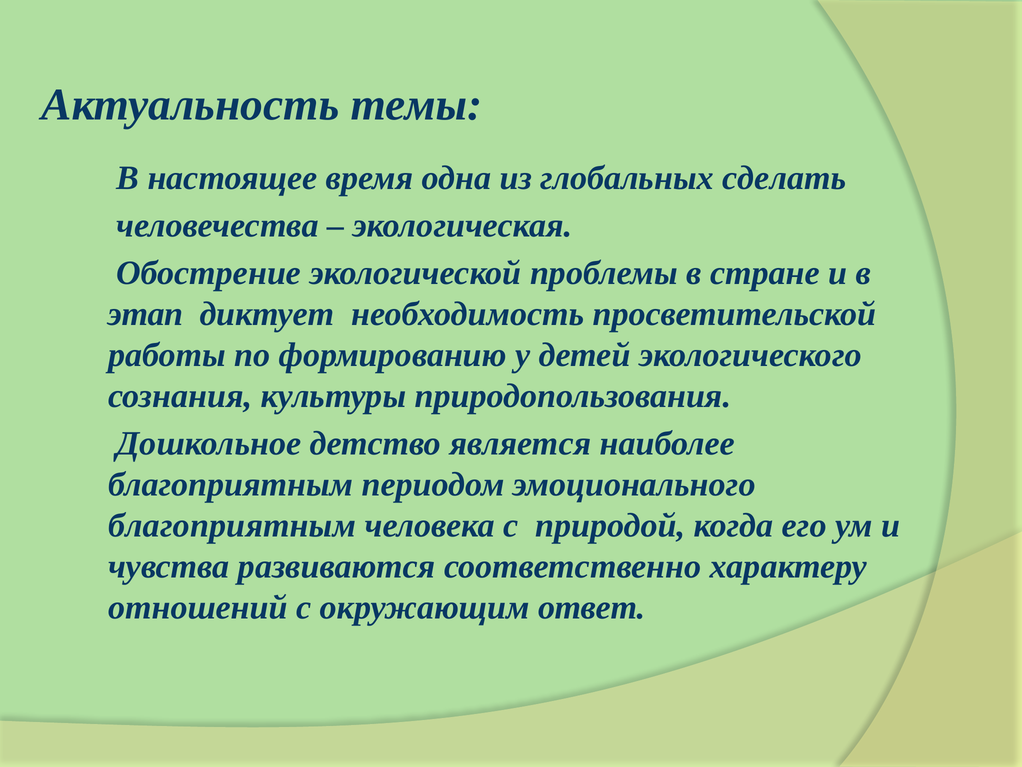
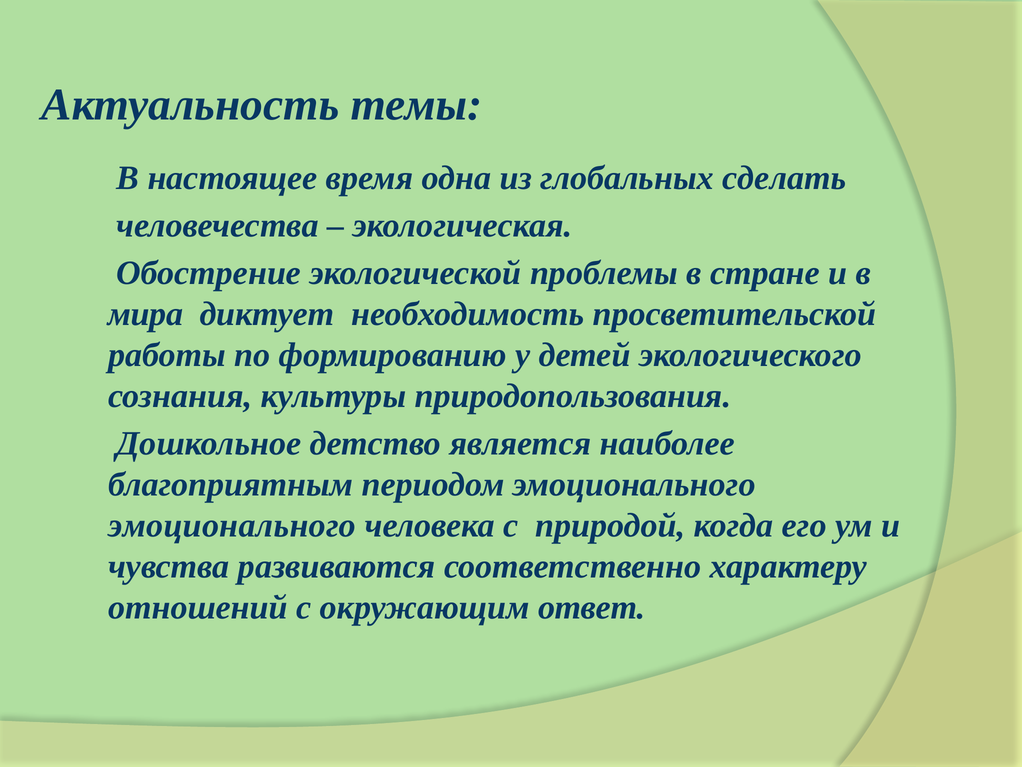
этап: этап -> мира (146, 314)
благоприятным: благоприятным -> эмоционального (232, 525)
